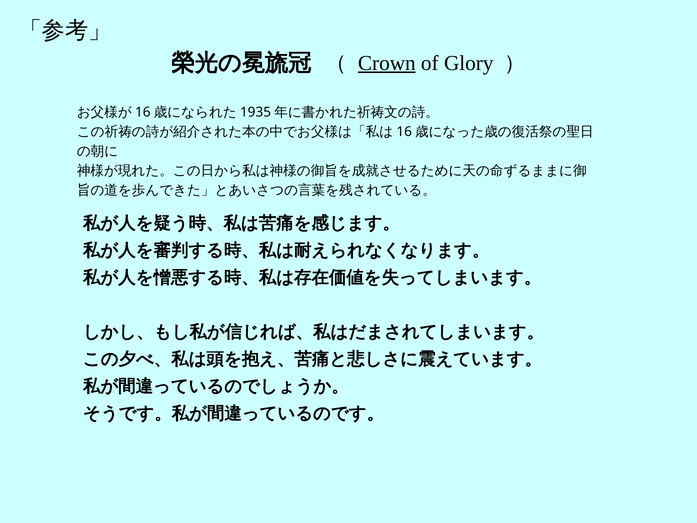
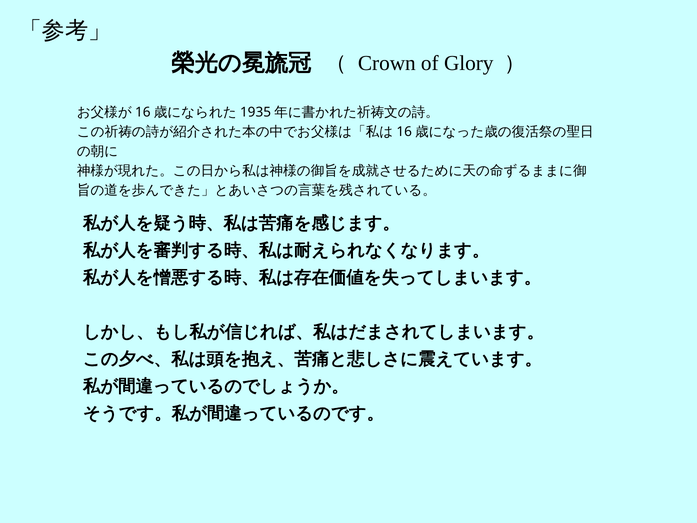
Crown underline: present -> none (387, 63)
